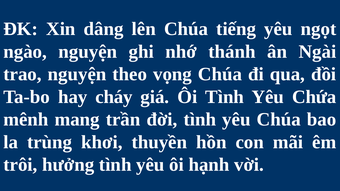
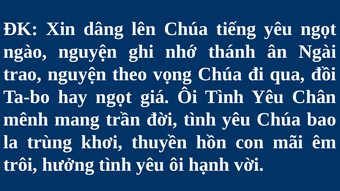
hay cháy: cháy -> ngọt (114, 97)
Chứa: Chứa -> Chân (314, 97)
